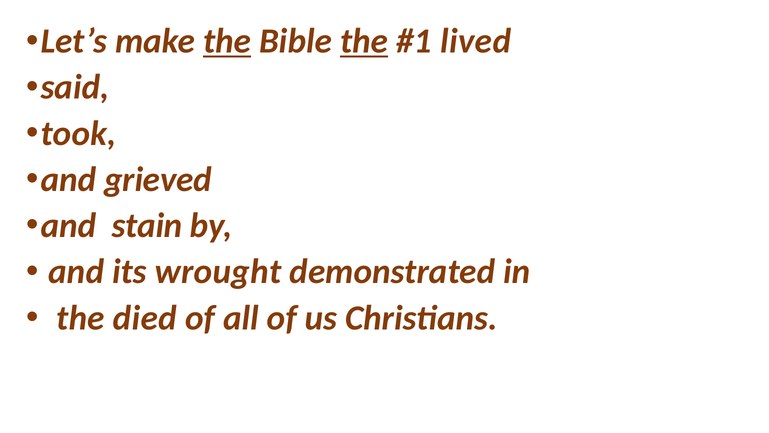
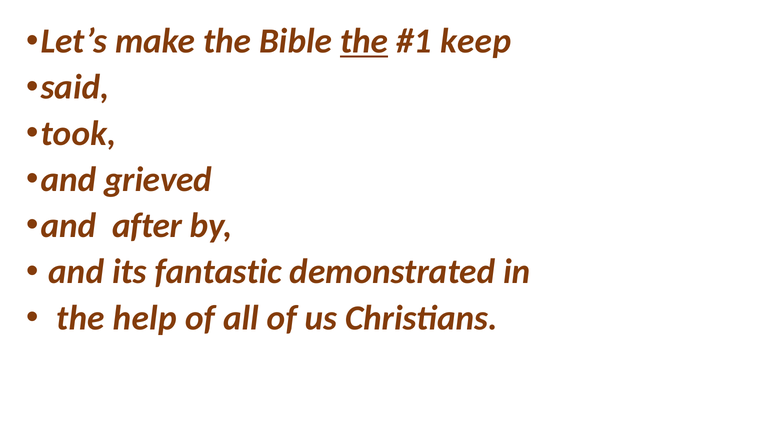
the underline: present -> none (227, 41)
lived: lived -> keep (476, 41)
stain: stain -> after (147, 225)
wrought: wrought -> fantastic (218, 271)
died: died -> help (145, 318)
